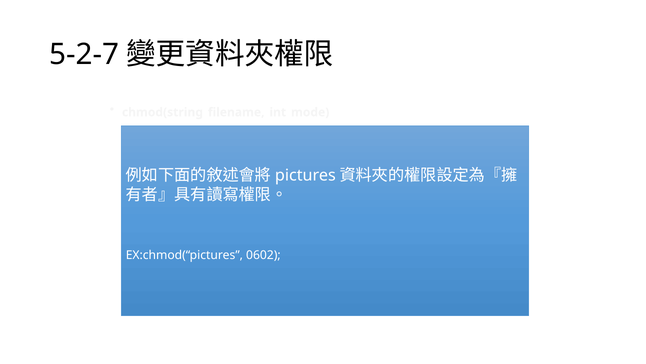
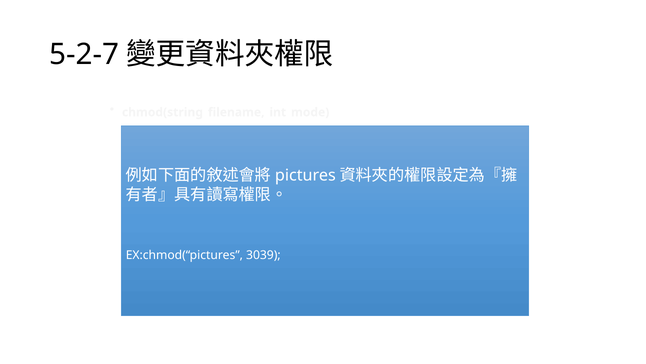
0602: 0602 -> 3039 (263, 255)
